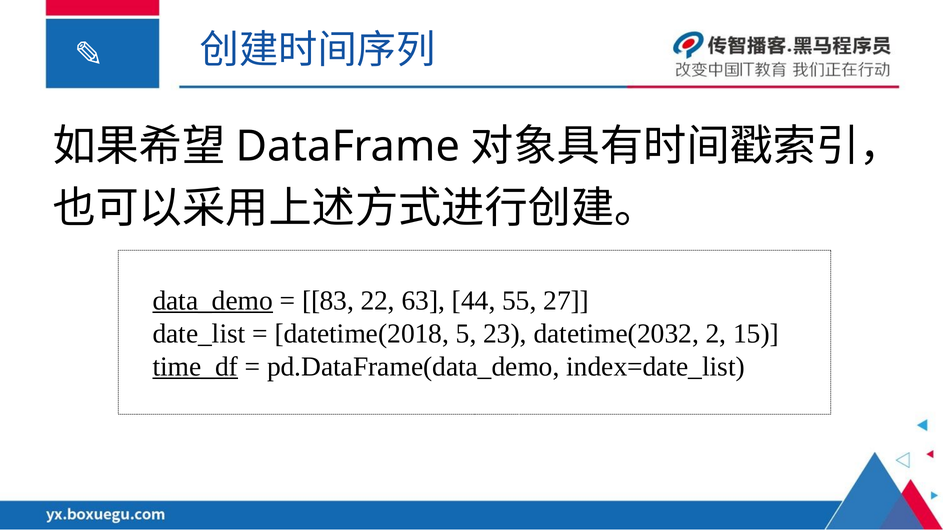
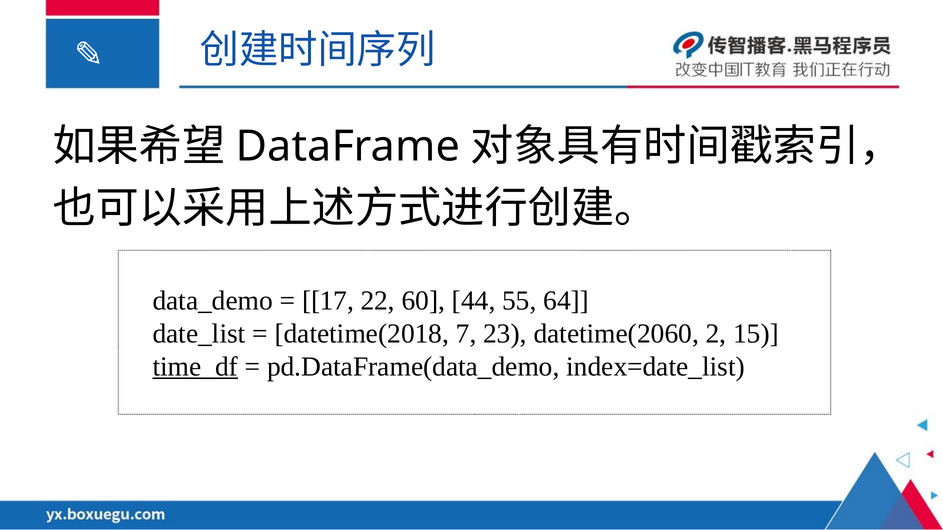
data_demo underline: present -> none (213, 301)
83: 83 -> 17 (328, 301)
63: 63 -> 60 (423, 301)
27: 27 -> 64 (566, 301)
5: 5 -> 7 (466, 334)
datetime(2032: datetime(2032 -> datetime(2060 (616, 334)
